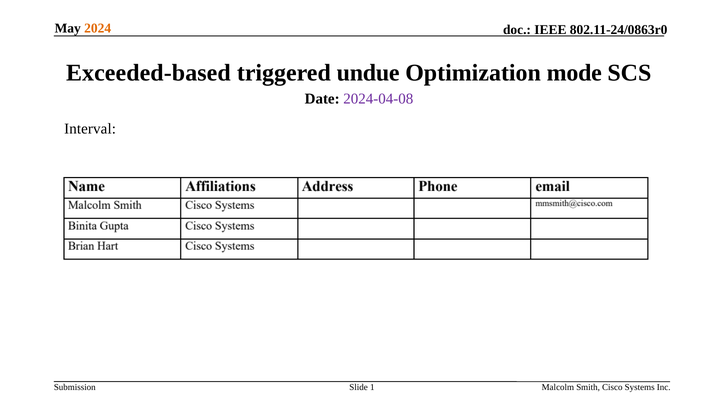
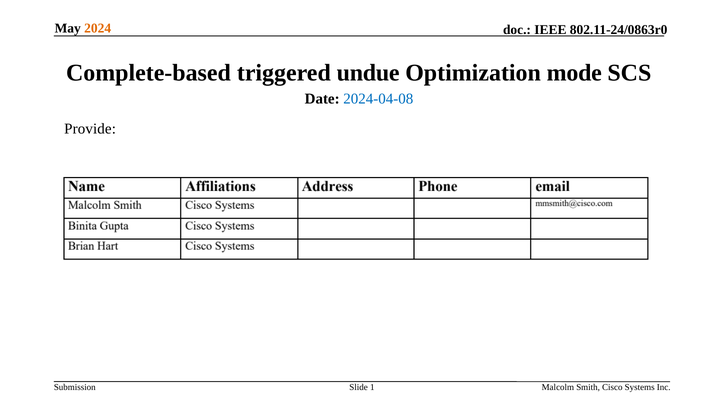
Exceeded-based: Exceeded-based -> Complete-based (148, 73)
2024-04-08 colour: purple -> blue (378, 99)
Interval: Interval -> Provide (90, 129)
